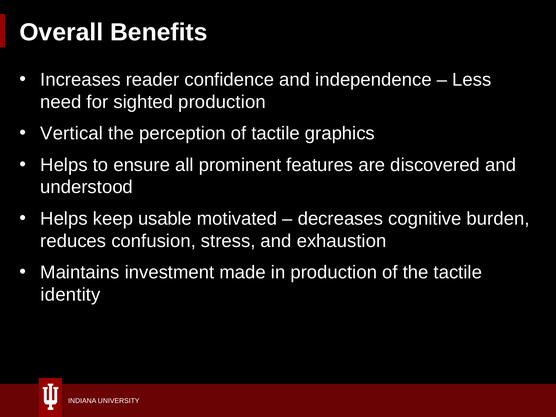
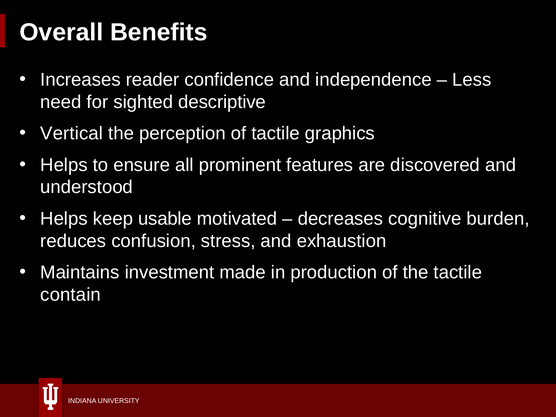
sighted production: production -> descriptive (222, 102)
identity: identity -> contain (71, 295)
